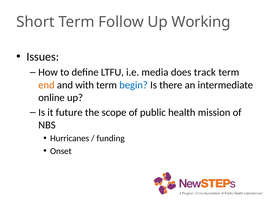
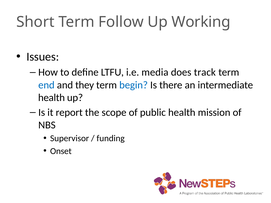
end colour: orange -> blue (46, 85)
with: with -> they (85, 85)
online: online -> health (52, 98)
future: future -> report (69, 112)
Hurricanes: Hurricanes -> Supervisor (70, 139)
